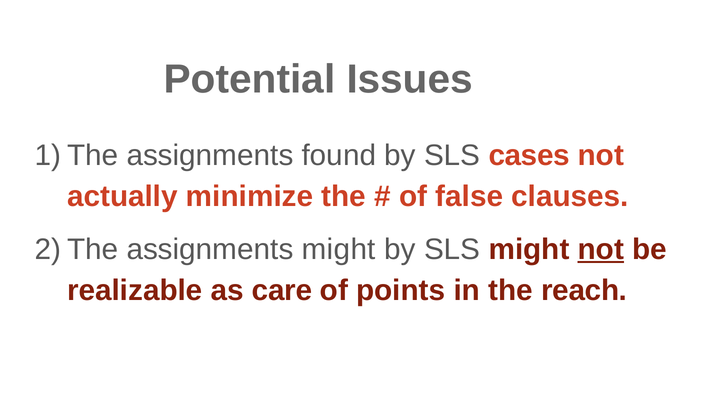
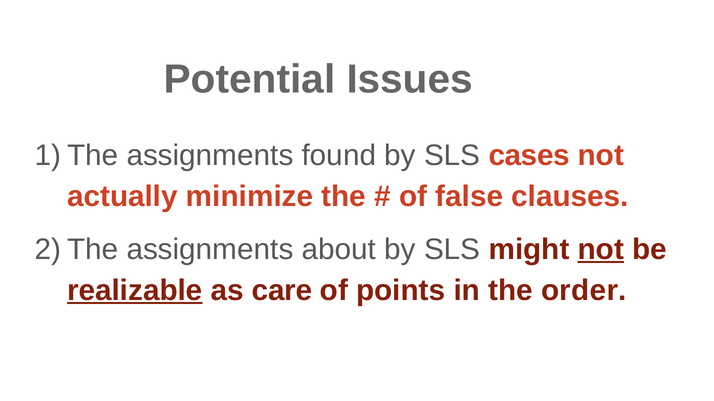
assignments might: might -> about (339, 250)
realizable underline: none -> present (135, 291)
reach: reach -> order (584, 291)
